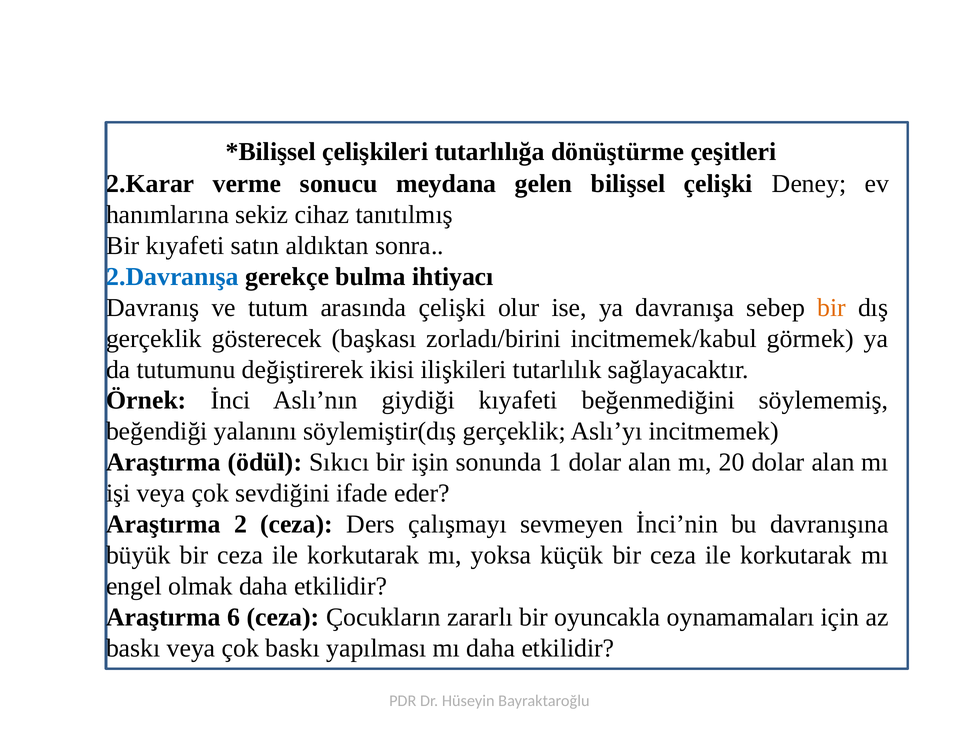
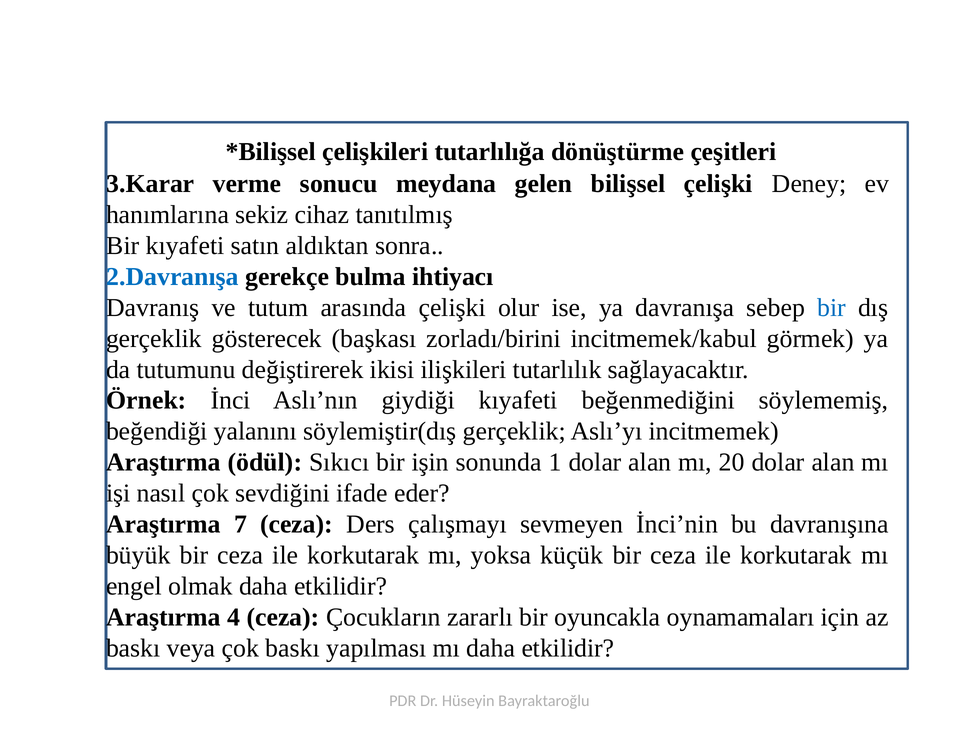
2.Karar: 2.Karar -> 3.Karar (150, 184)
bir colour: orange -> blue (832, 308)
işi veya: veya -> nasıl (161, 494)
2: 2 -> 7 (240, 525)
6: 6 -> 4 (234, 618)
